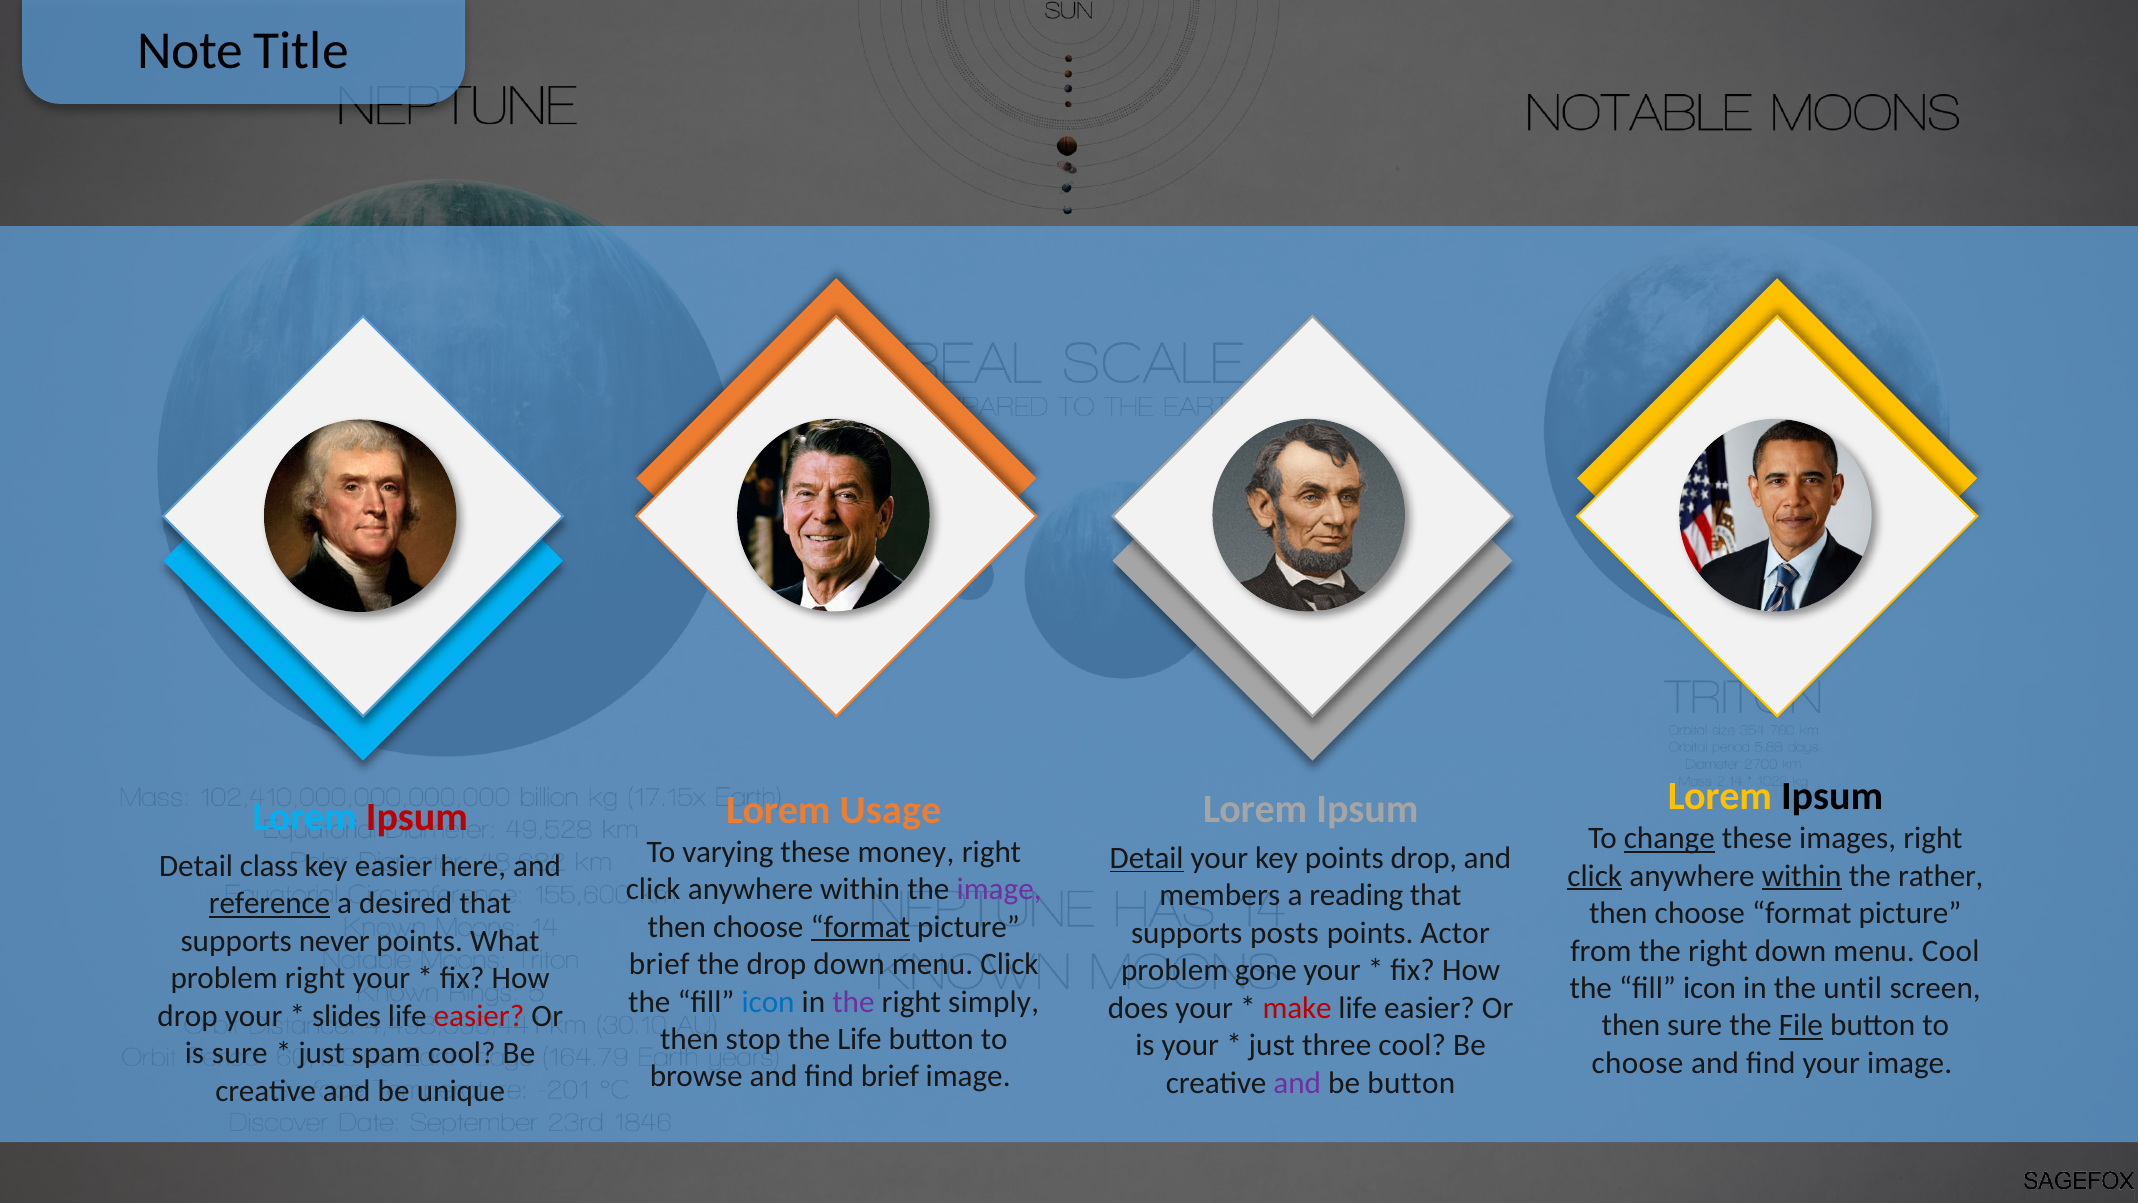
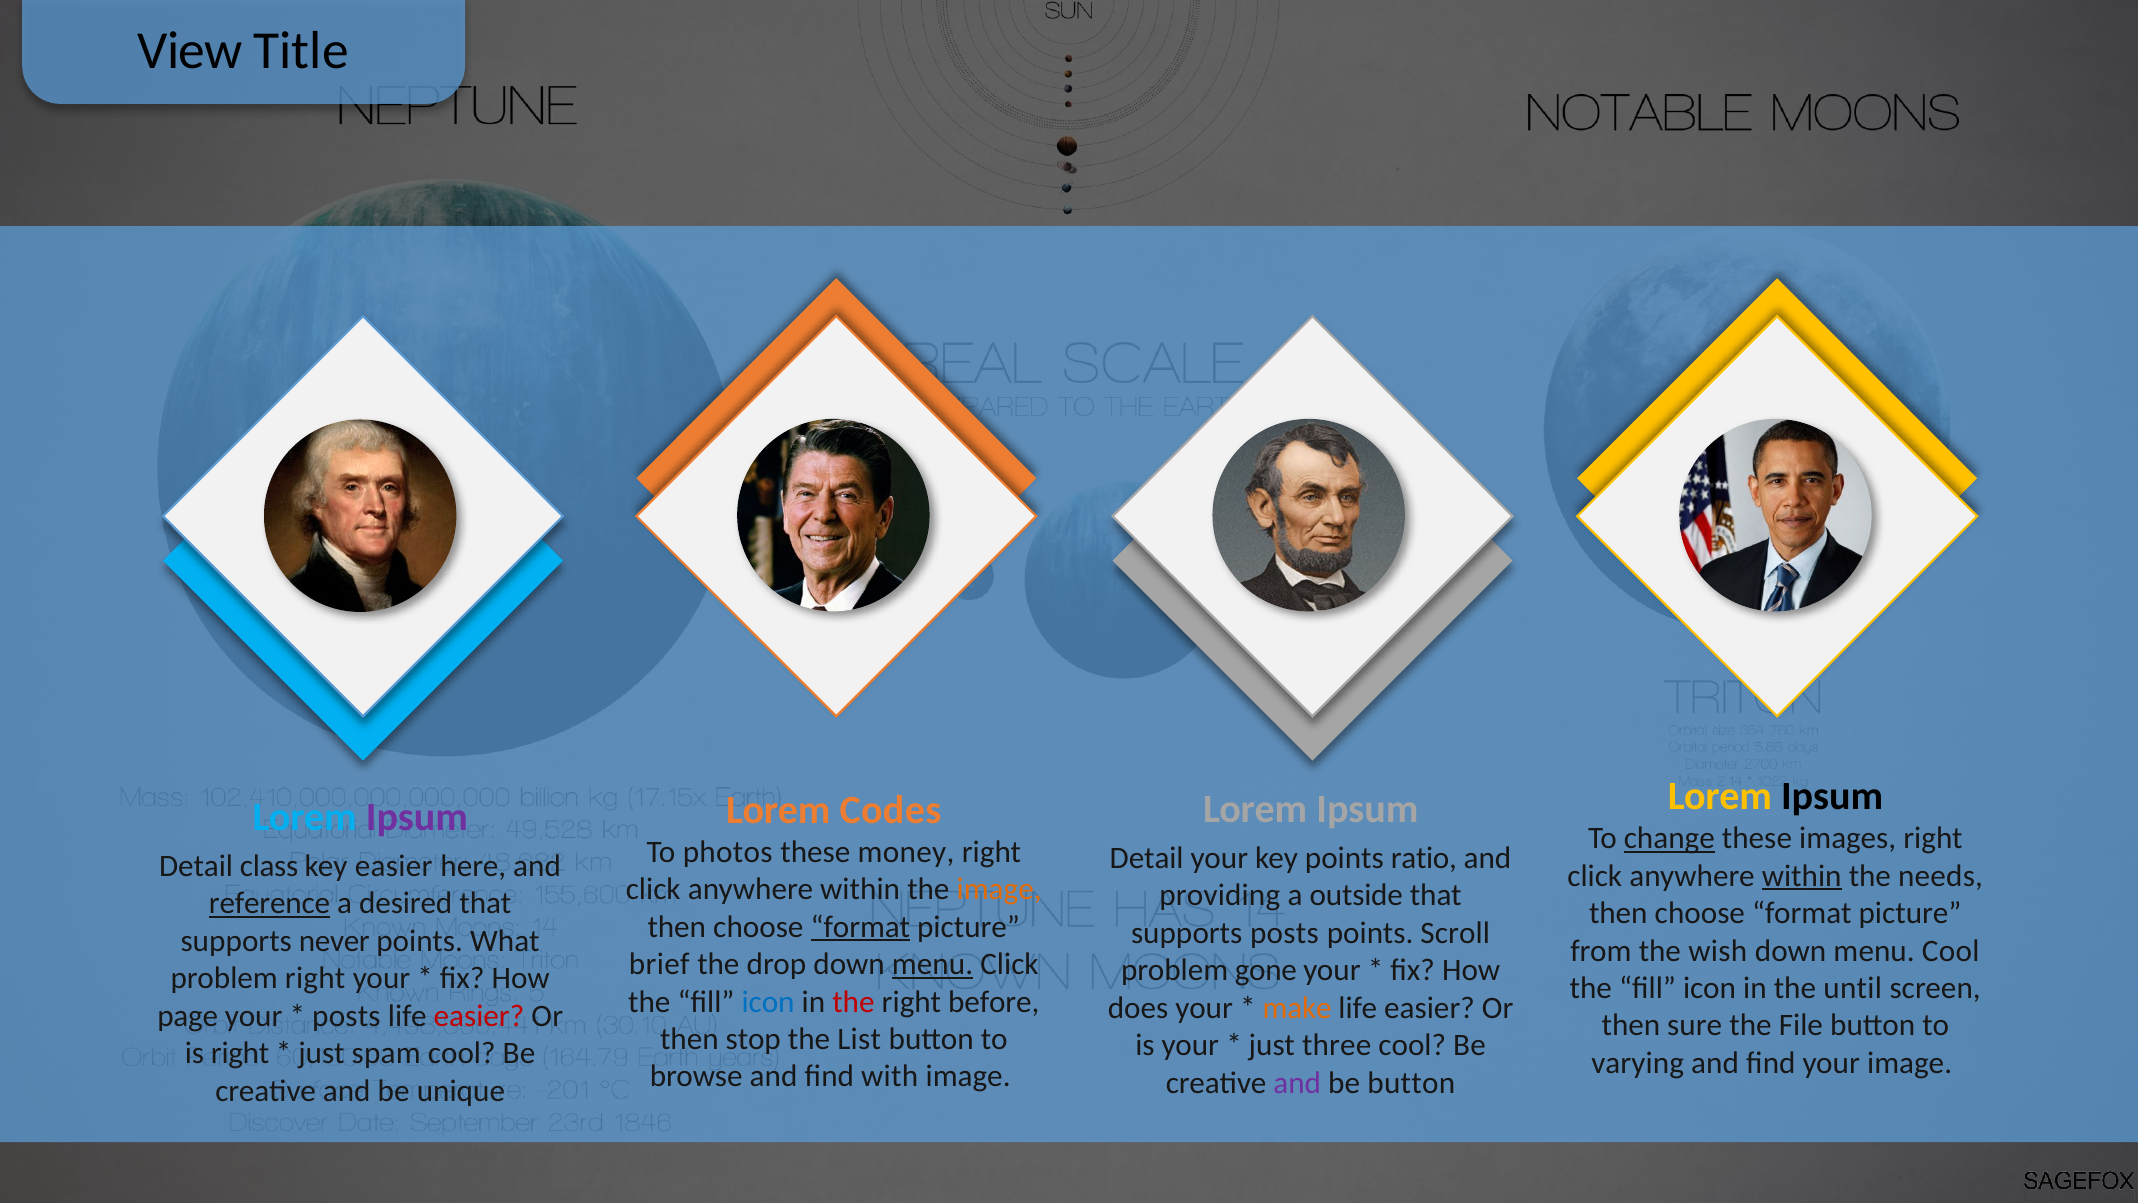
Note: Note -> View (190, 50)
Usage: Usage -> Codes (890, 810)
Ipsum colour: red -> purple (417, 817)
varying: varying -> photos (728, 852)
Detail underline: present -> none (1147, 858)
points drop: drop -> ratio (1424, 858)
click underline: present -> none (1595, 876)
rather: rather -> needs (1941, 876)
image colour: purple -> orange (999, 889)
members: members -> providing (1220, 895)
reading: reading -> outside (1356, 895)
Actor: Actor -> Scroll (1455, 933)
from the right: right -> wish (1718, 950)
menu underline: none -> present (933, 964)
the colour: purple -> red (853, 1001)
simply: simply -> before (994, 1001)
make colour: red -> orange (1297, 1008)
drop: drop -> page (188, 1016)
slides: slides -> posts (346, 1016)
File underline: present -> none (1801, 1025)
the Life: Life -> List (859, 1039)
is sure: sure -> right (240, 1053)
choose: choose -> varying (1638, 1063)
find brief: brief -> with (890, 1076)
